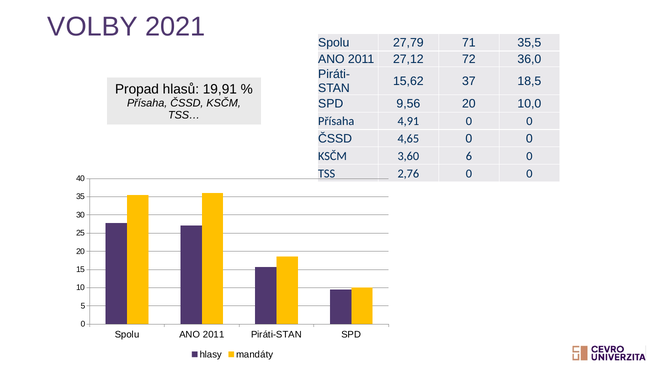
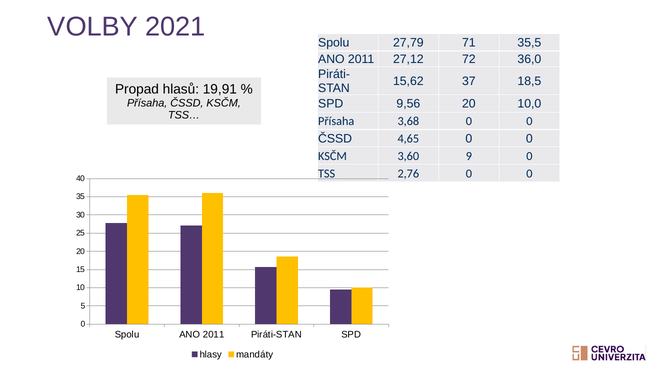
4,91: 4,91 -> 3,68 (408, 121)
6: 6 -> 9 (469, 156)
